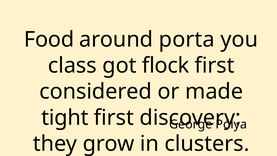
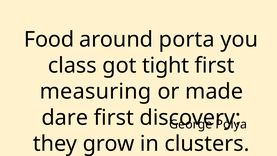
flock: flock -> tight (166, 65)
considered: considered -> measuring (95, 91)
tight: tight -> dare (65, 118)
